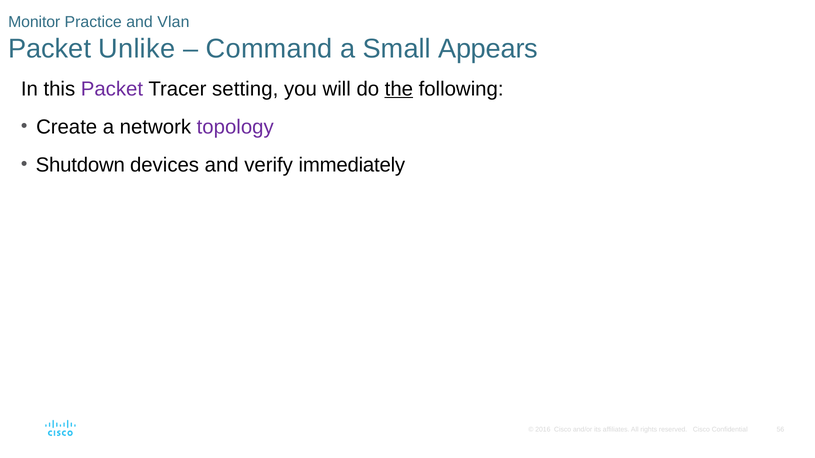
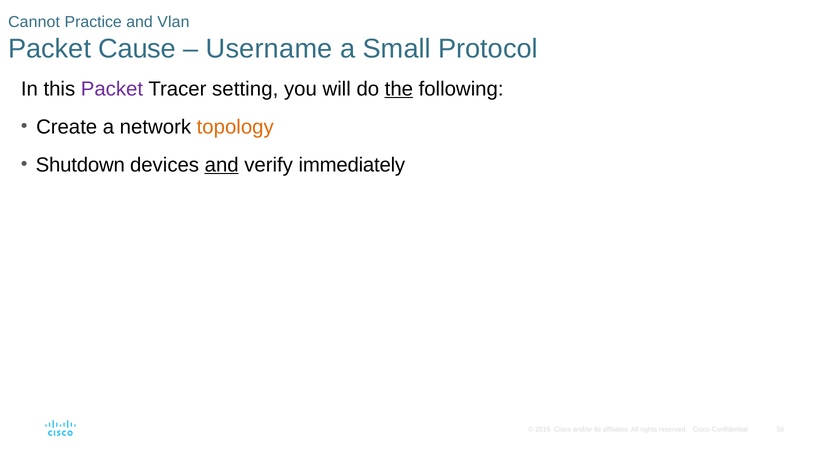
Monitor: Monitor -> Cannot (34, 22)
Unlike: Unlike -> Cause (137, 49)
Command: Command -> Username (269, 49)
Appears: Appears -> Protocol (488, 49)
topology colour: purple -> orange (235, 127)
and underline: none -> present (222, 165)
